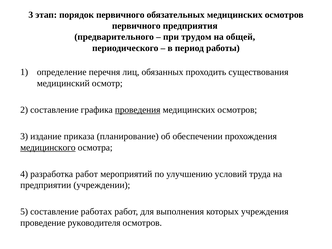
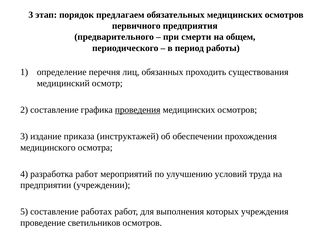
порядок первичного: первичного -> предлагаем (120, 15)
трудом: трудом -> смерти (196, 37)
общей: общей -> общем (241, 37)
планирование: планирование -> инструктажей (128, 136)
медицинского underline: present -> none (48, 147)
руководителя: руководителя -> светильников (94, 223)
